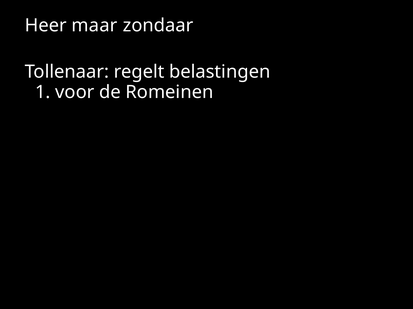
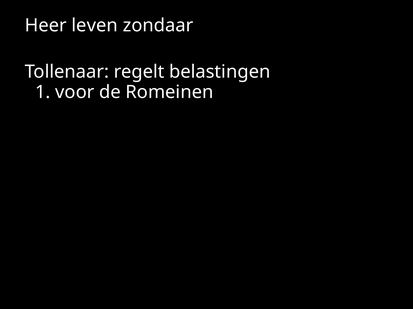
maar: maar -> leven (95, 25)
